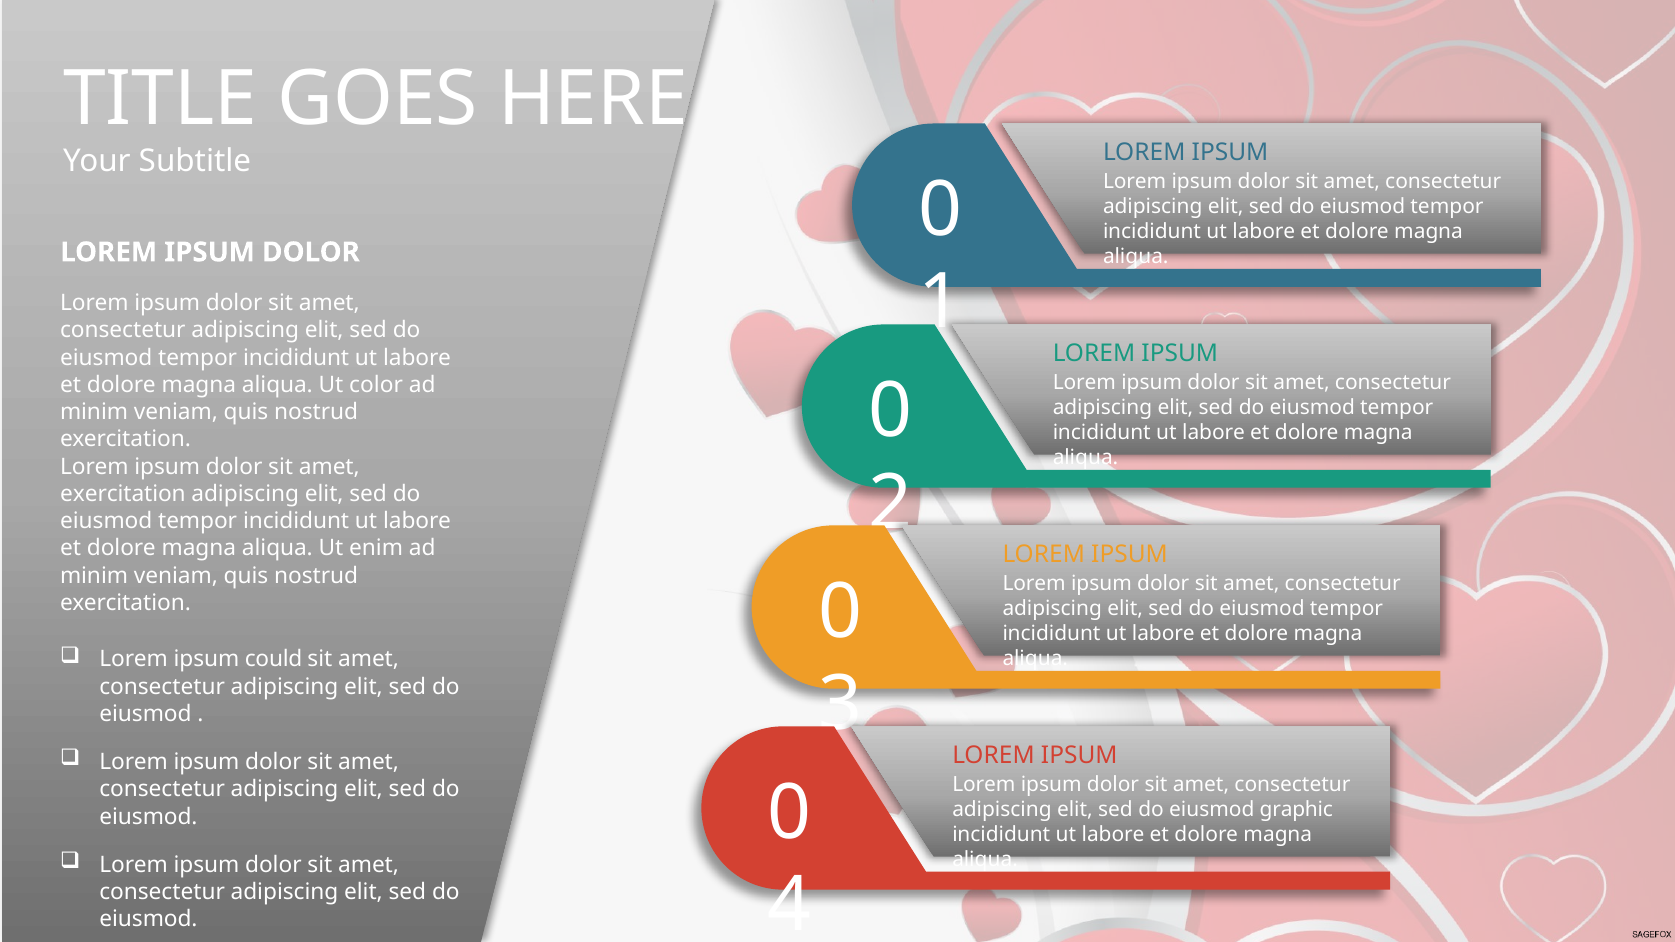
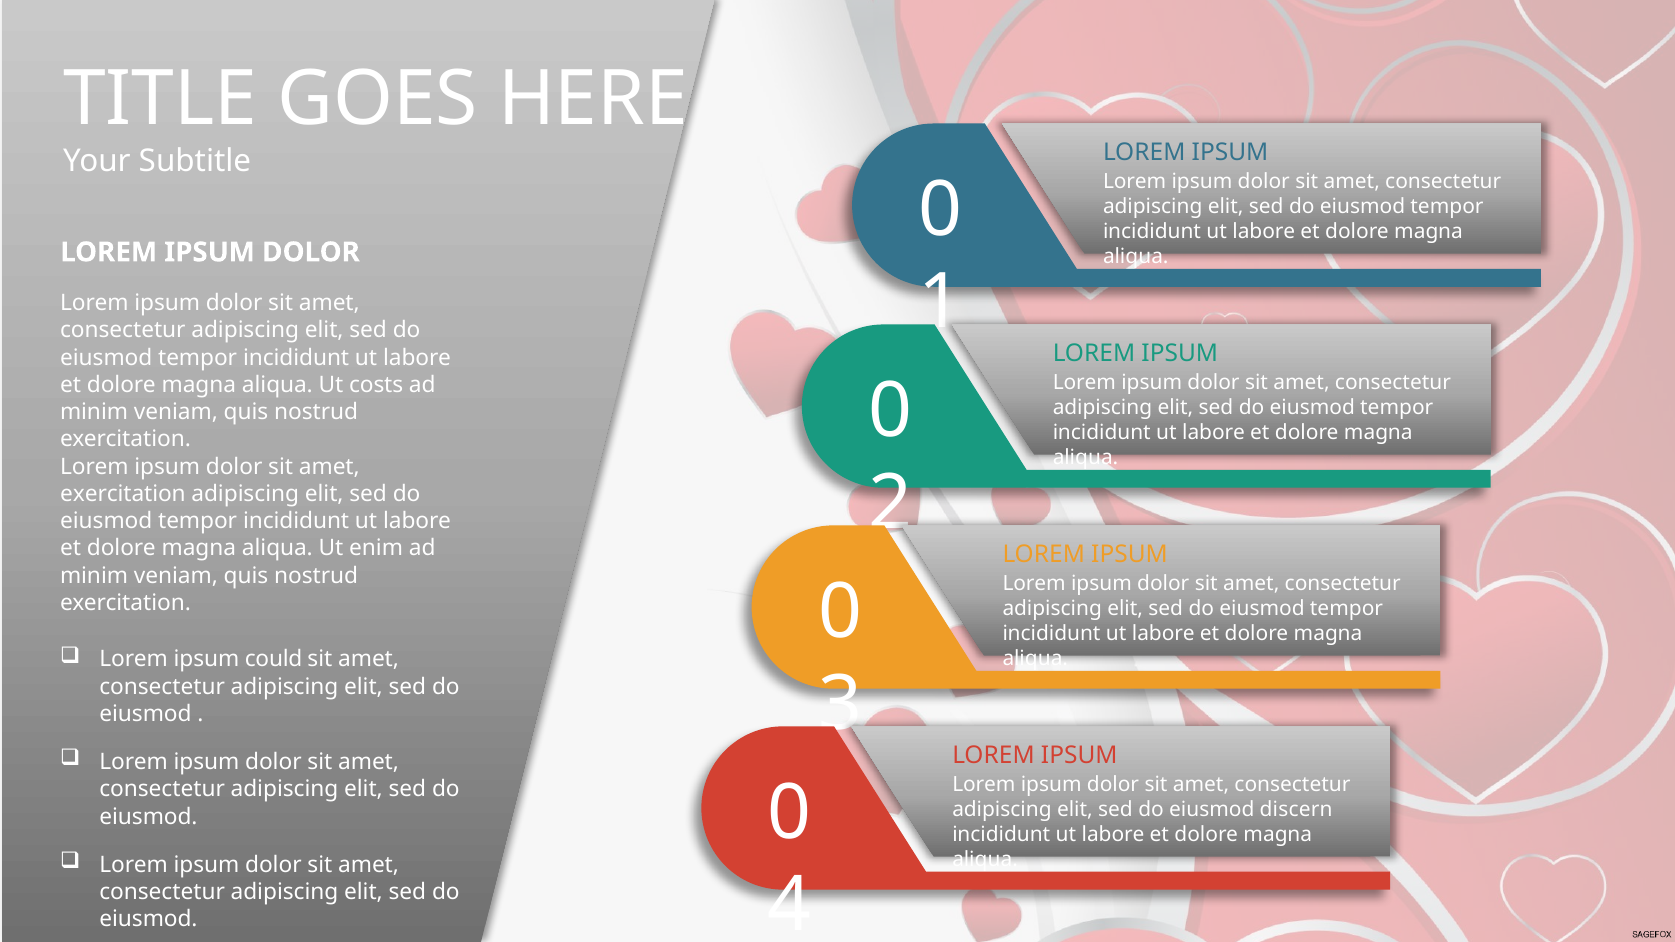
color: color -> costs (376, 385)
graphic: graphic -> discern (1296, 810)
